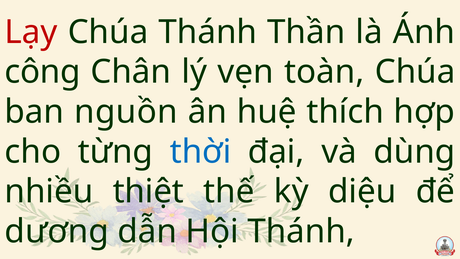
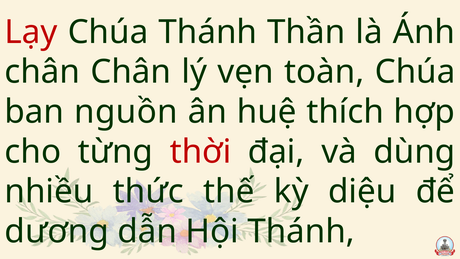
công: công -> chân (42, 72)
thời colour: blue -> red (200, 152)
thiệt: thiệt -> thức (148, 191)
